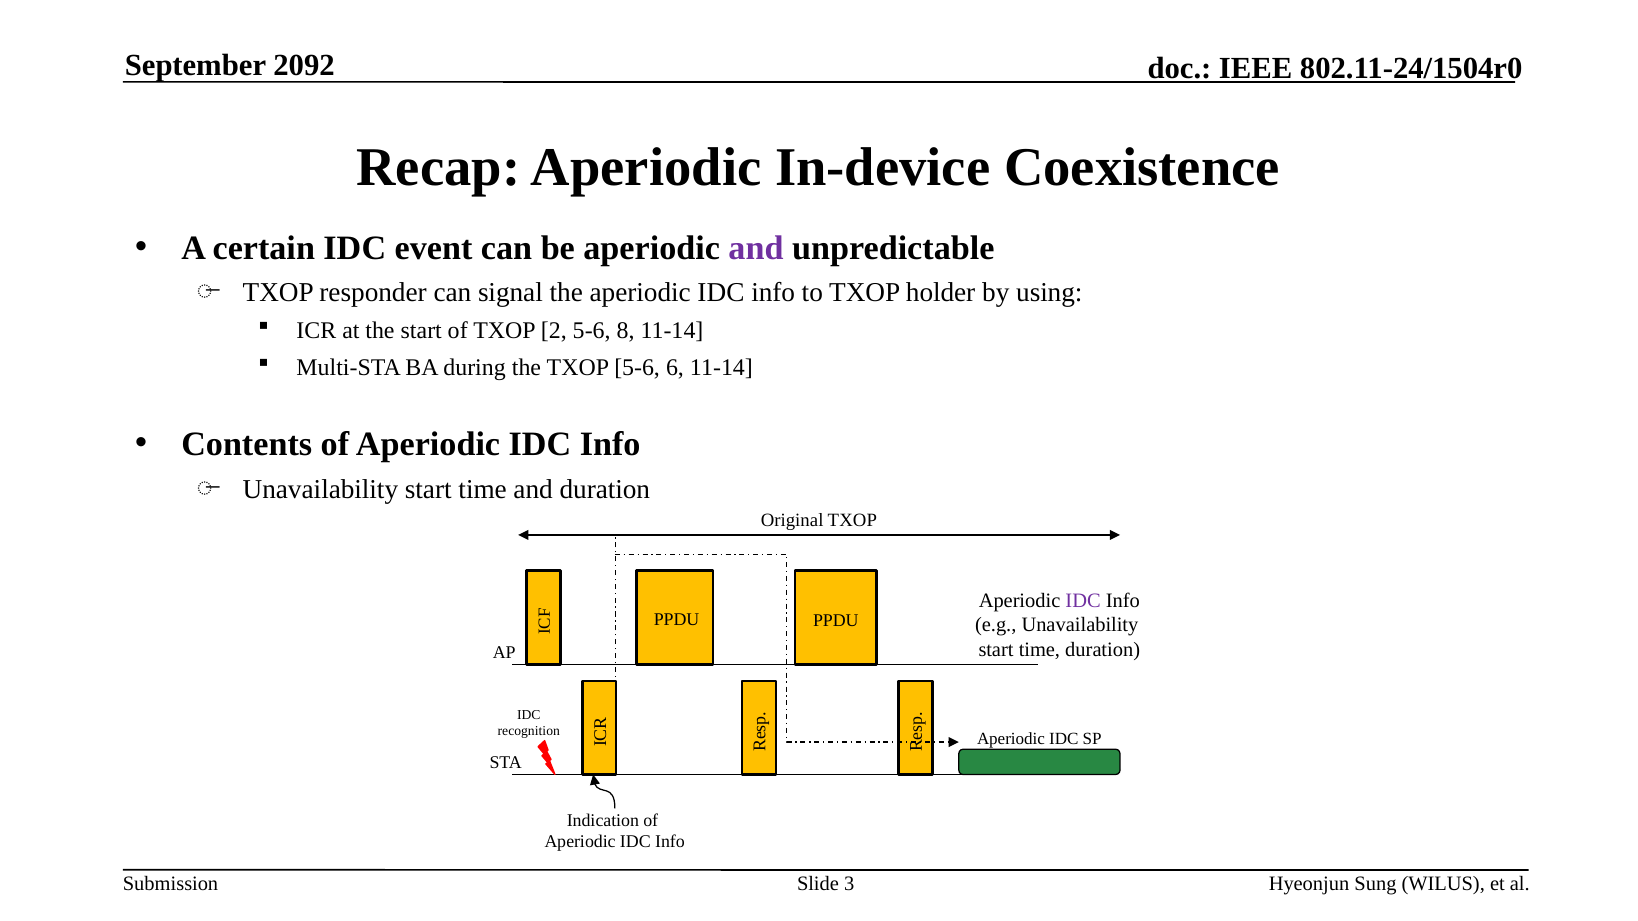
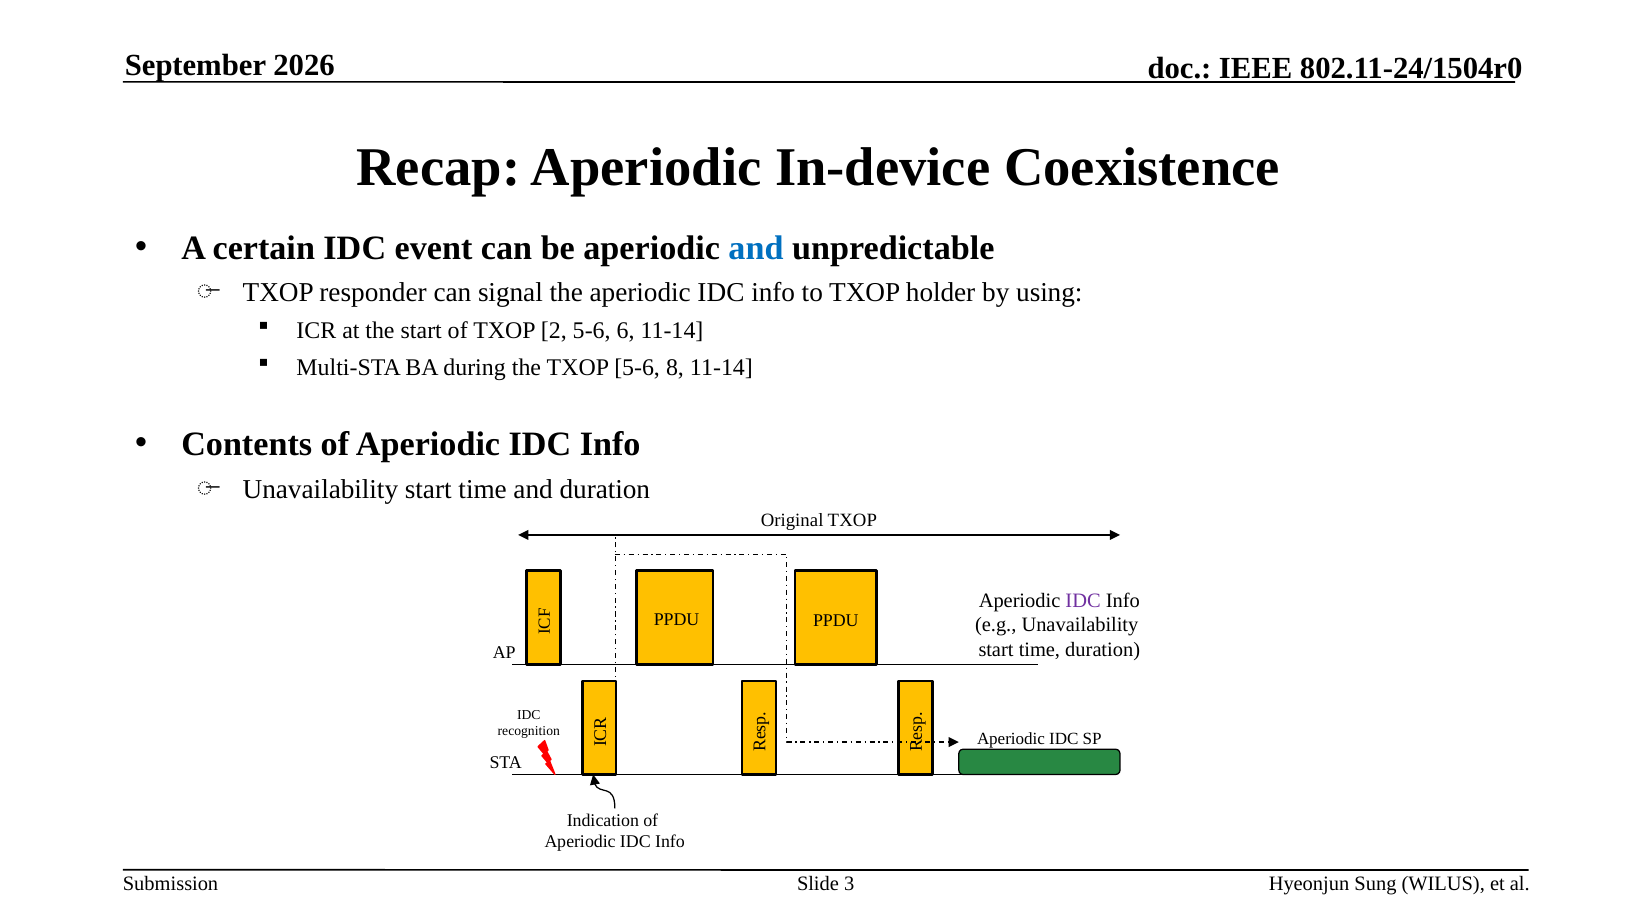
2092: 2092 -> 2026 (304, 65)
and colour: purple -> blue (756, 248)
8: 8 -> 6 (626, 331)
6: 6 -> 8 (675, 367)
